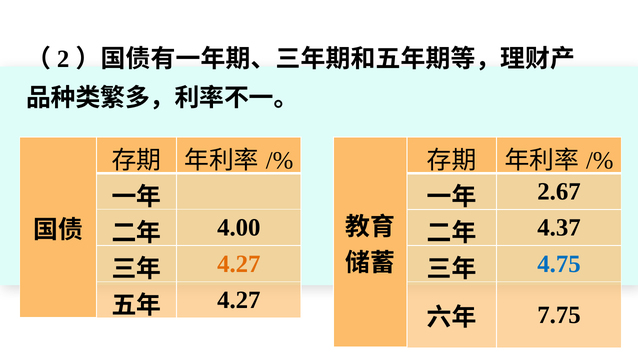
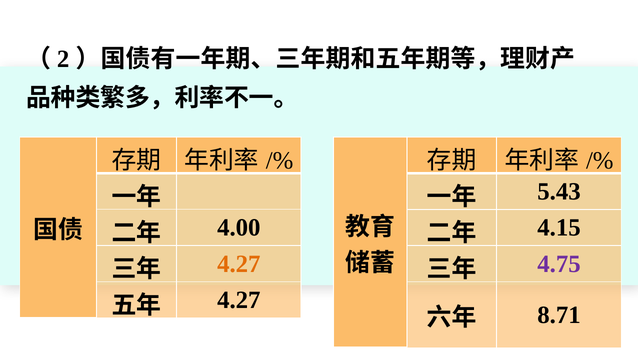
2.67: 2.67 -> 5.43 (559, 191)
4.37: 4.37 -> 4.15 (559, 228)
4.75 colour: blue -> purple (559, 264)
7.75: 7.75 -> 8.71 (559, 315)
